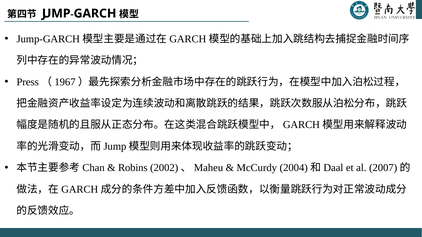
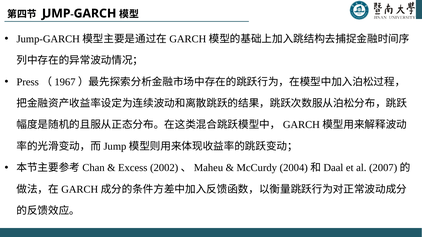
Robins: Robins -> Excess (133, 168)
